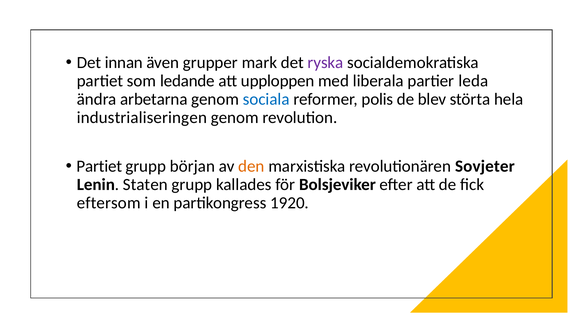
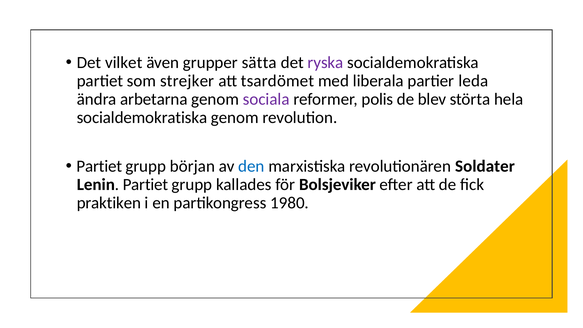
innan: innan -> vilket (124, 62)
mark: mark -> sätta (259, 62)
ledande: ledande -> strejker (187, 81)
upploppen: upploppen -> tsardömet (278, 81)
sociala colour: blue -> purple (266, 99)
industrialiseringen: industrialiseringen -> socialdemokratiska (142, 117)
den colour: orange -> blue (251, 166)
Sovjeter: Sovjeter -> Soldater (485, 166)
Lenin Staten: Staten -> Partiet (145, 185)
eftersom: eftersom -> praktiken (109, 203)
1920: 1920 -> 1980 (290, 203)
